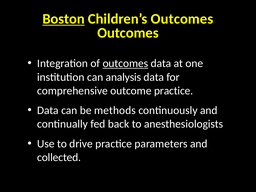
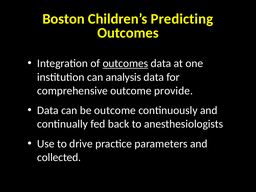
Boston underline: present -> none (64, 19)
Children’s Outcomes: Outcomes -> Predicting (182, 19)
outcome practice: practice -> provide (174, 91)
be methods: methods -> outcome (115, 110)
